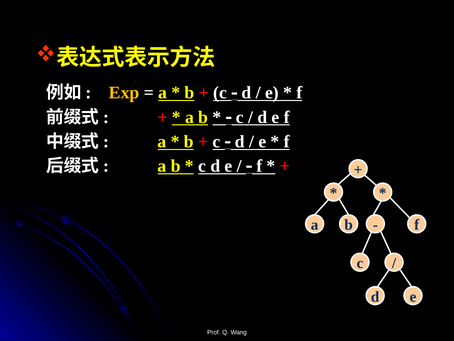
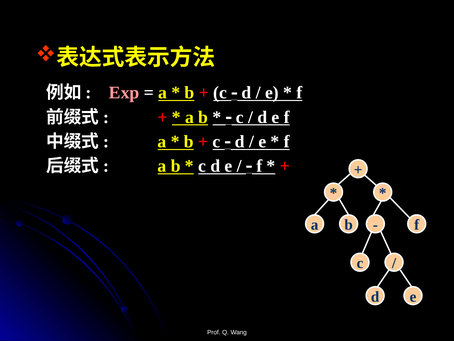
Exp colour: yellow -> pink (124, 93)
